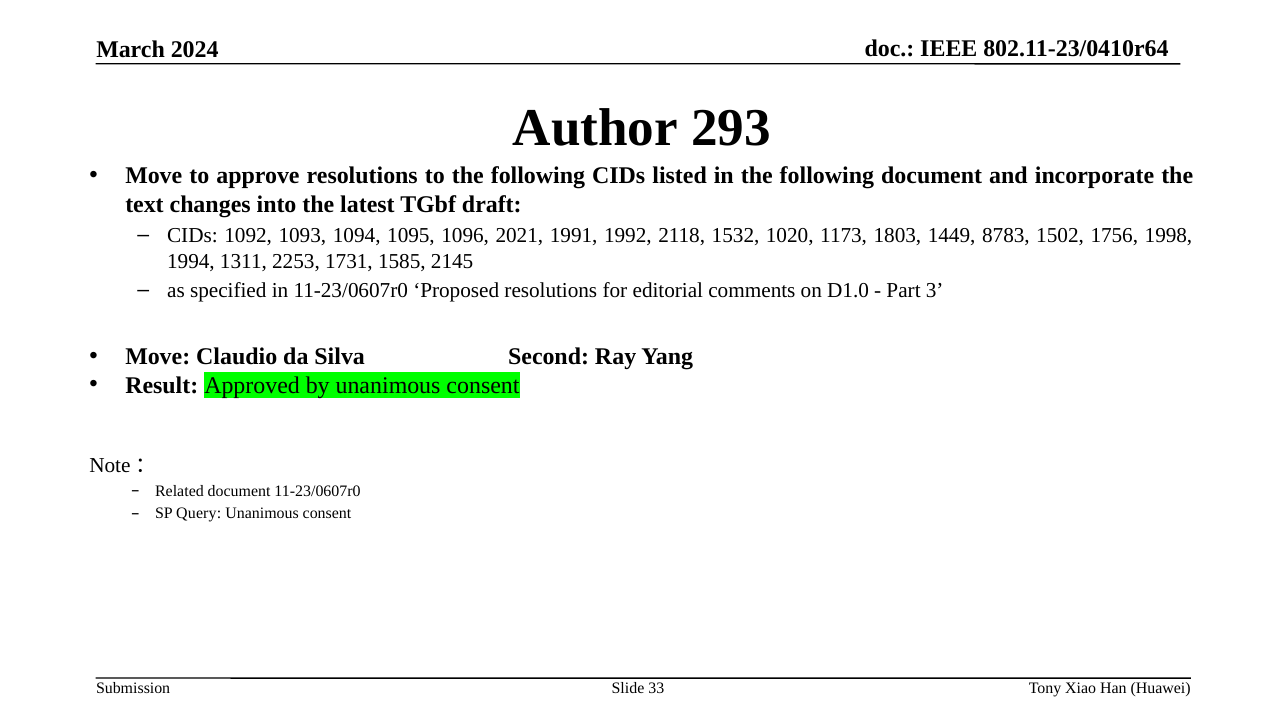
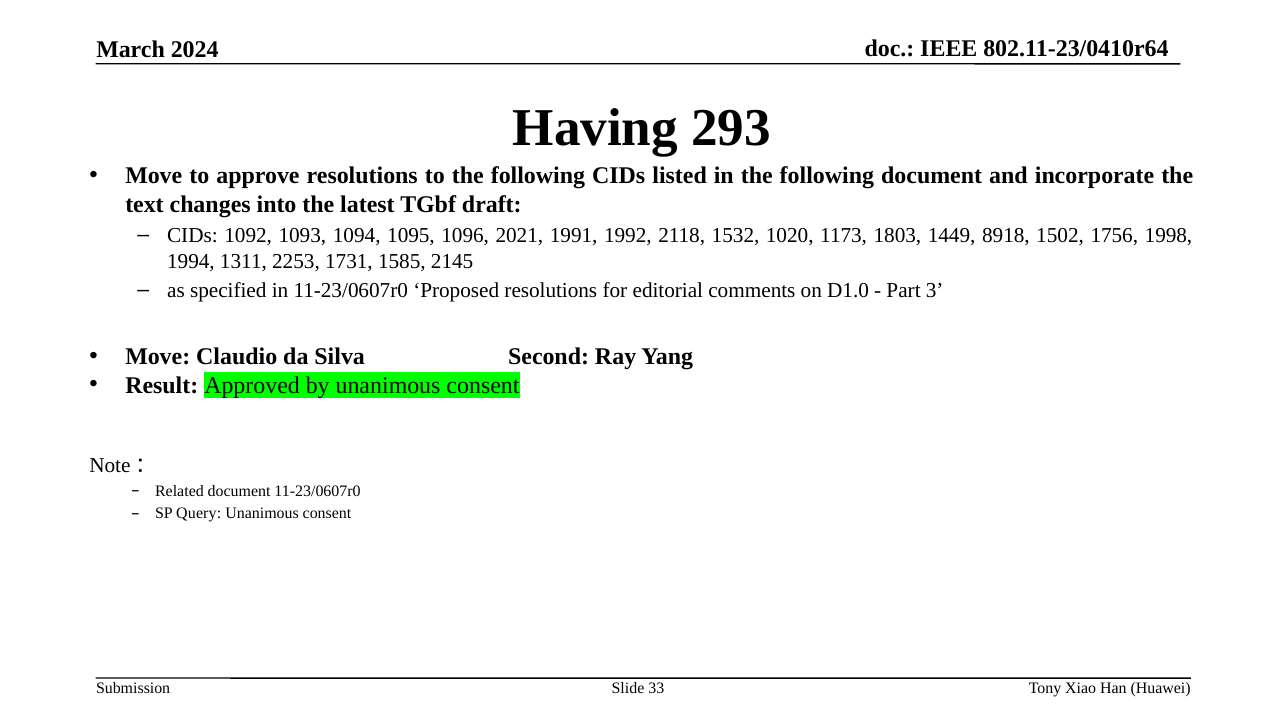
Author: Author -> Having (595, 128)
8783: 8783 -> 8918 (1006, 235)
